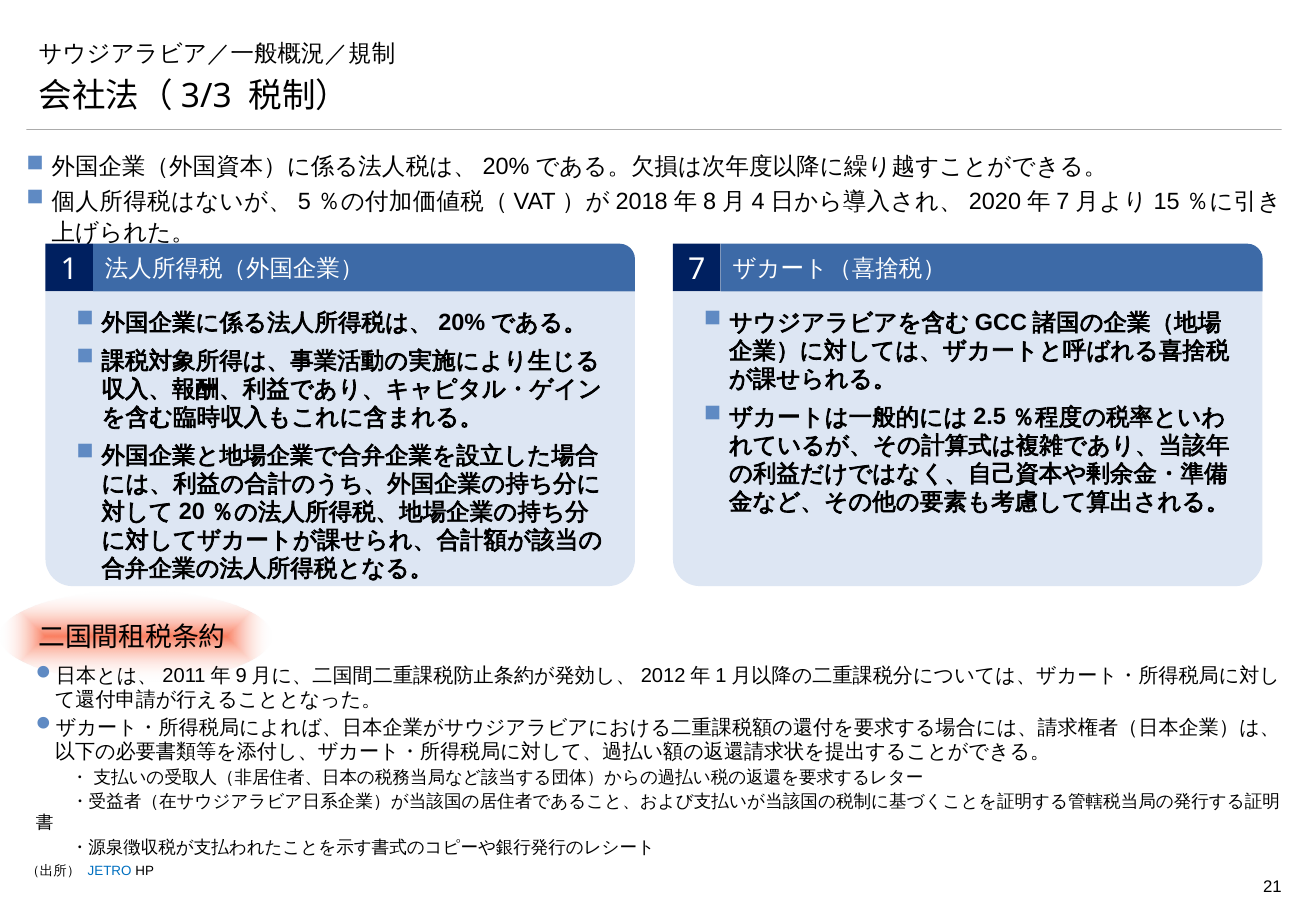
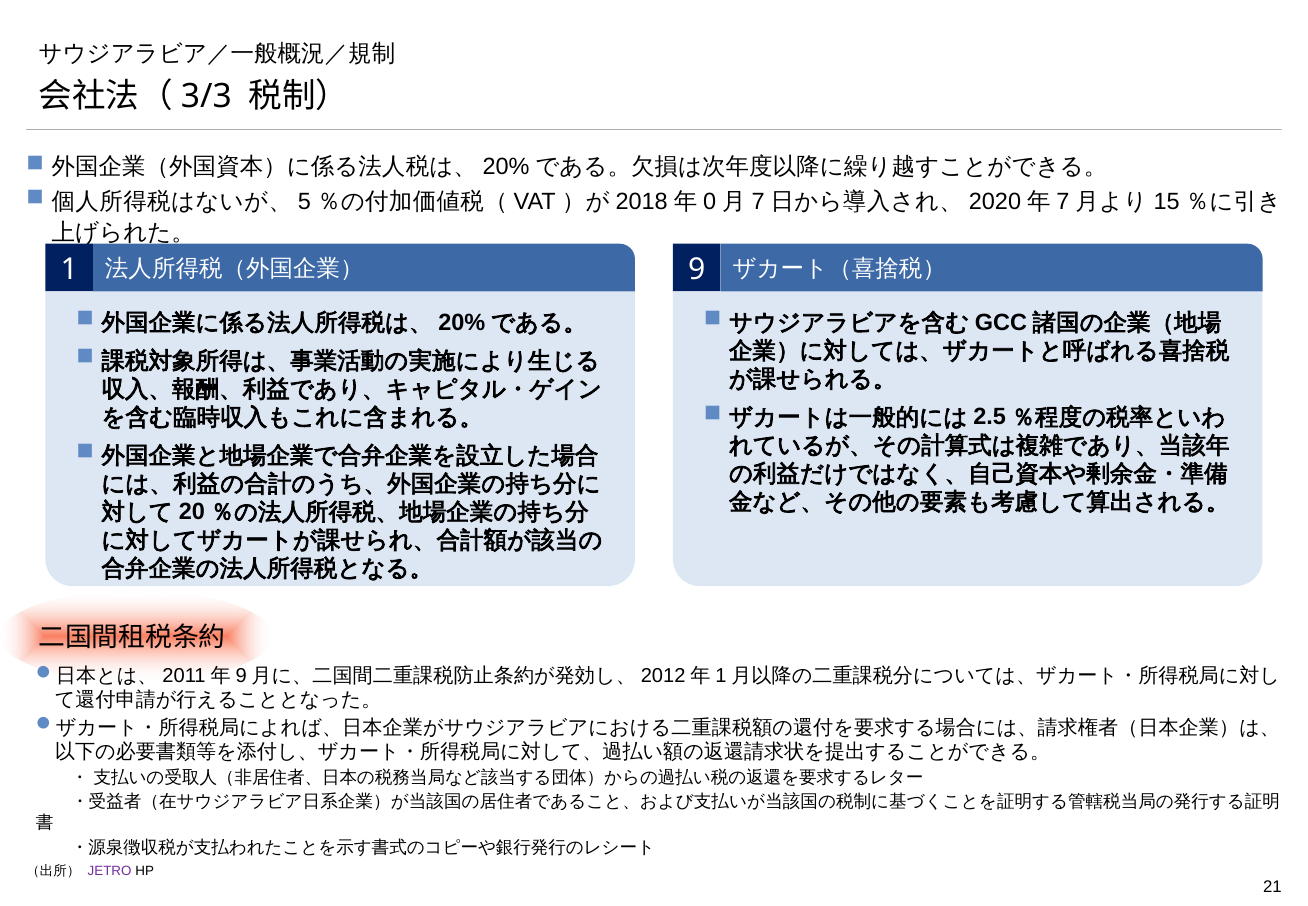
8: 8 -> 0 (710, 201)
4: 4 -> 7 (758, 201)
1 7: 7 -> 9 (697, 269)
JETRO colour: blue -> purple (110, 871)
